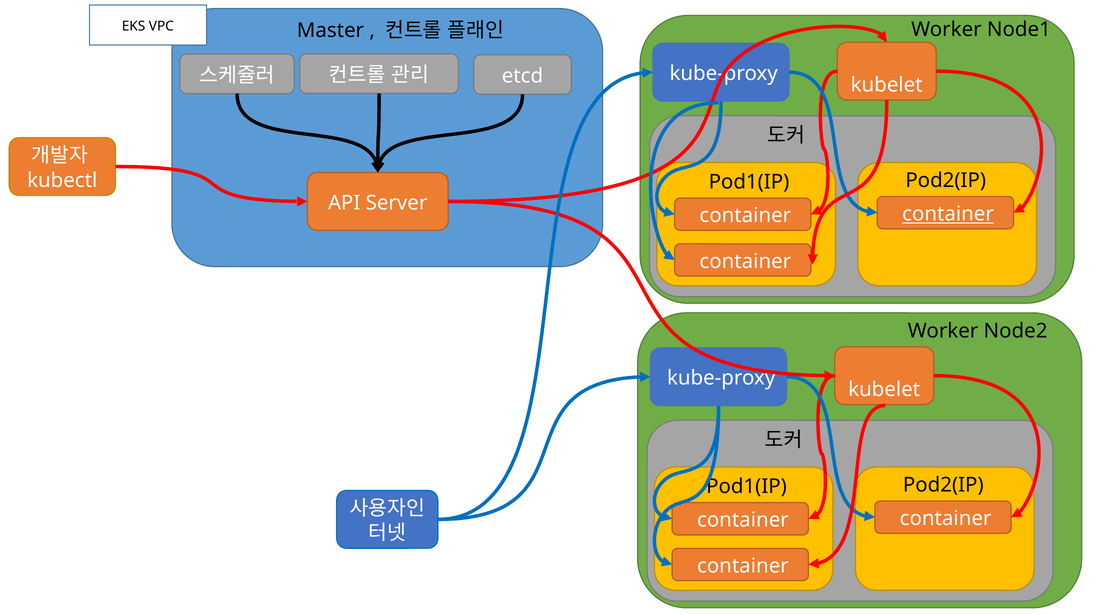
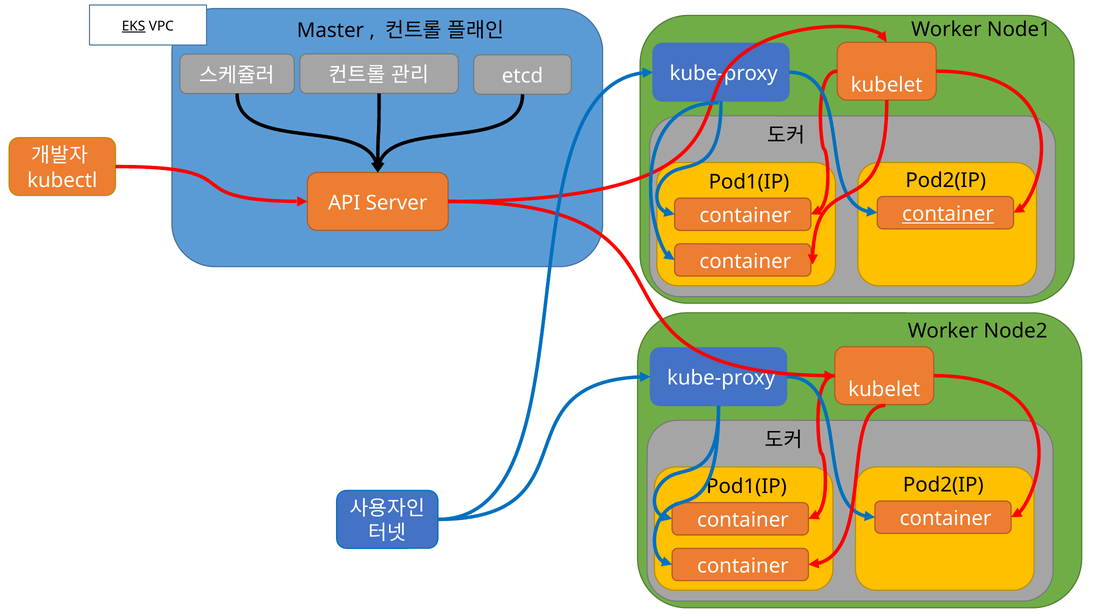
EKS underline: none -> present (134, 26)
